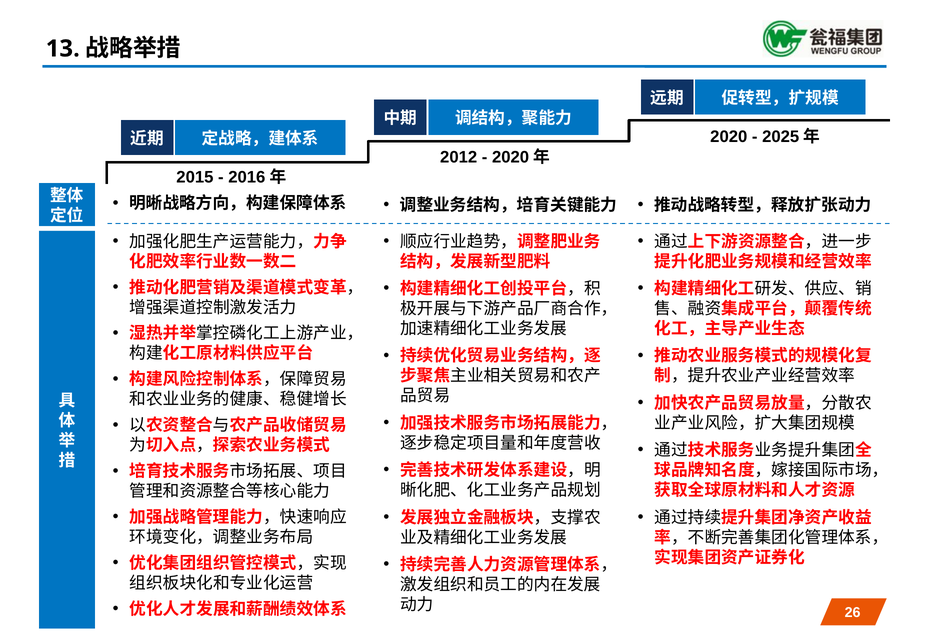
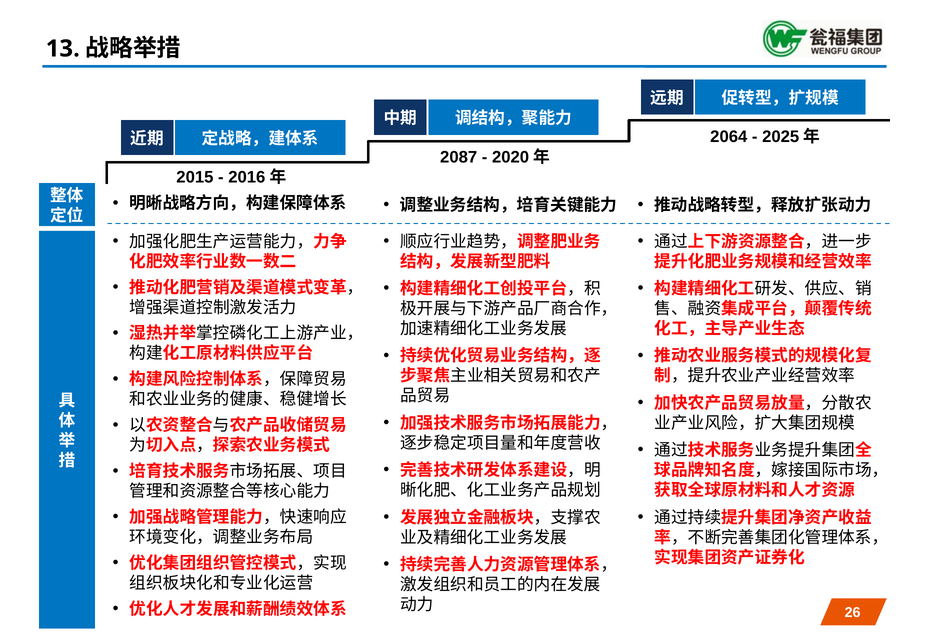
2020: 2020 -> 2064 (729, 137)
2012: 2012 -> 2087 (459, 157)
